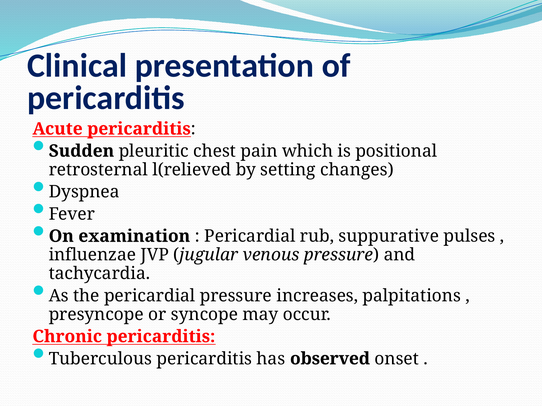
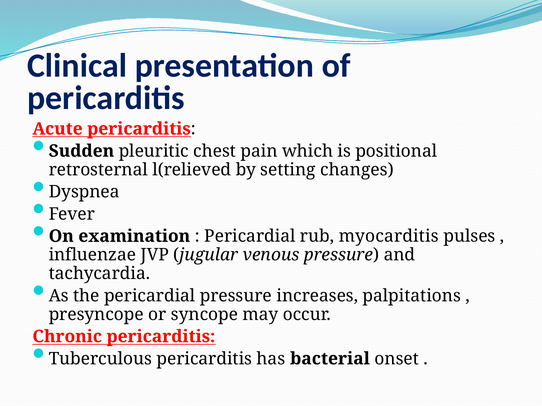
suppurative: suppurative -> myocarditis (389, 236)
observed: observed -> bacterial (330, 359)
